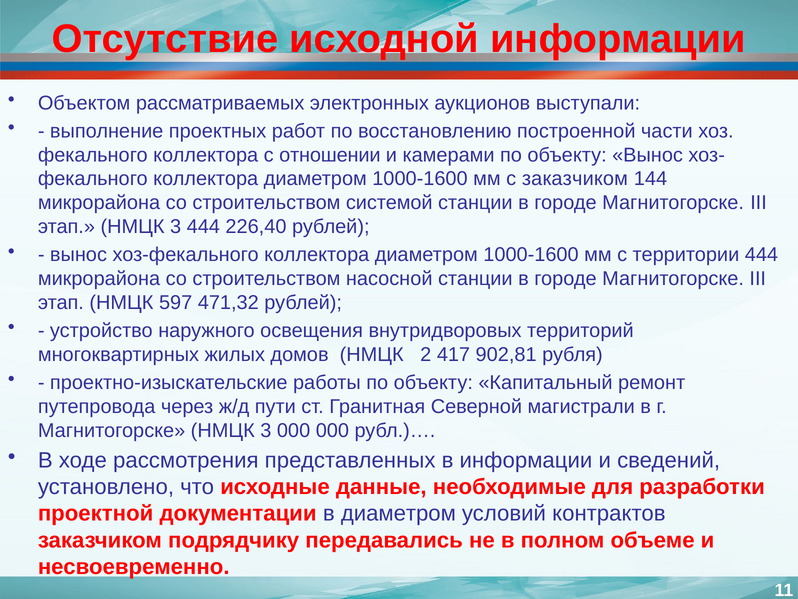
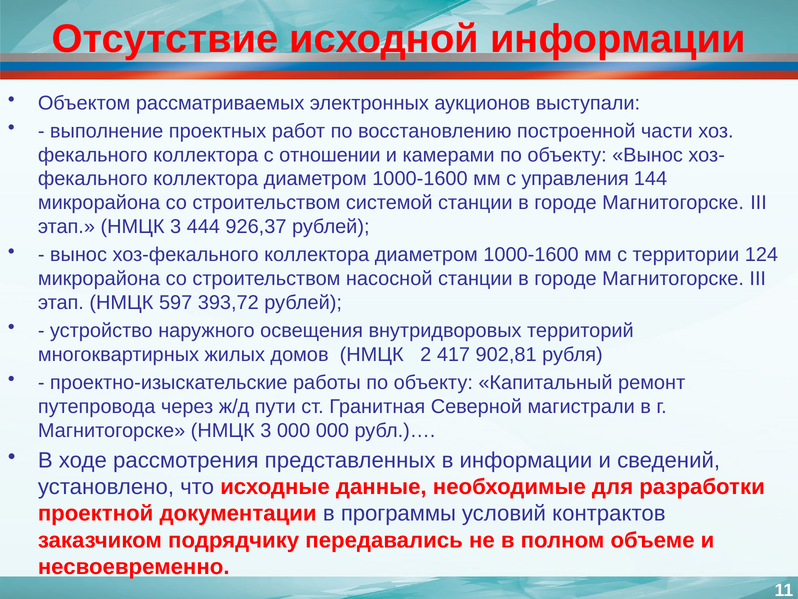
с заказчиком: заказчиком -> управления (575, 179)
226,40: 226,40 -> 926,37 (256, 227)
территории 444: 444 -> 124 (761, 255)
471,32: 471,32 -> 393,72 (228, 302)
в диаметром: диаметром -> программы (398, 513)
